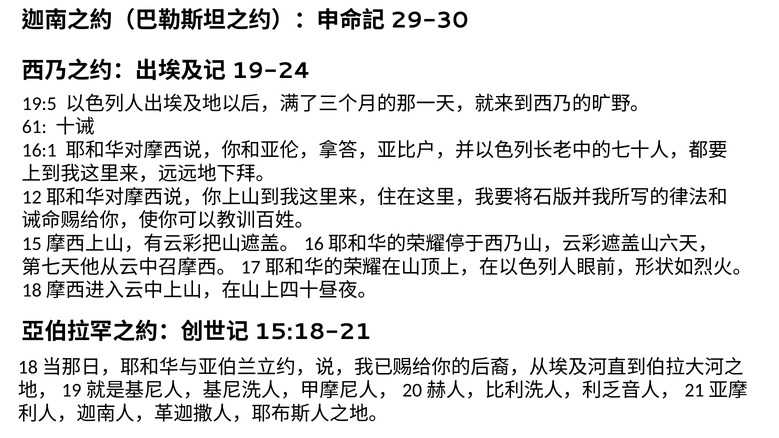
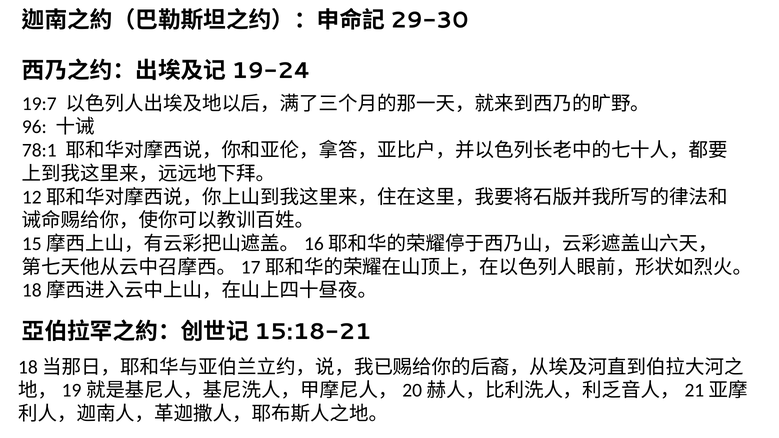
19:5: 19:5 -> 19:7 (39, 104)
61: 61 -> 96 (34, 127)
16:1: 16:1 -> 78:1 (39, 150)
